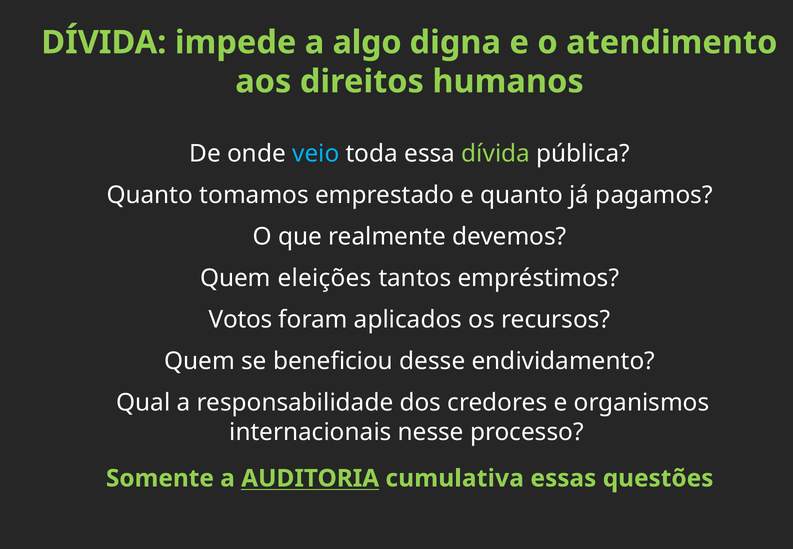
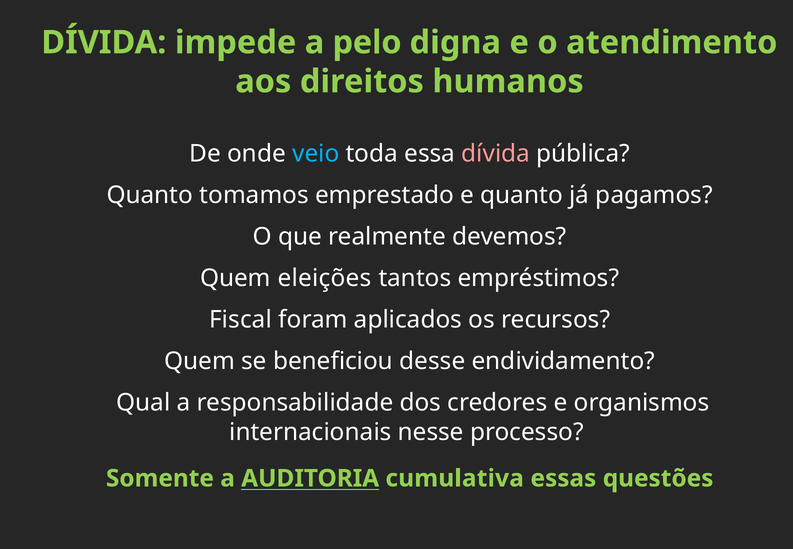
algo: algo -> pelo (367, 43)
dívida colour: light green -> pink (496, 154)
Votos: Votos -> Fiscal (241, 320)
